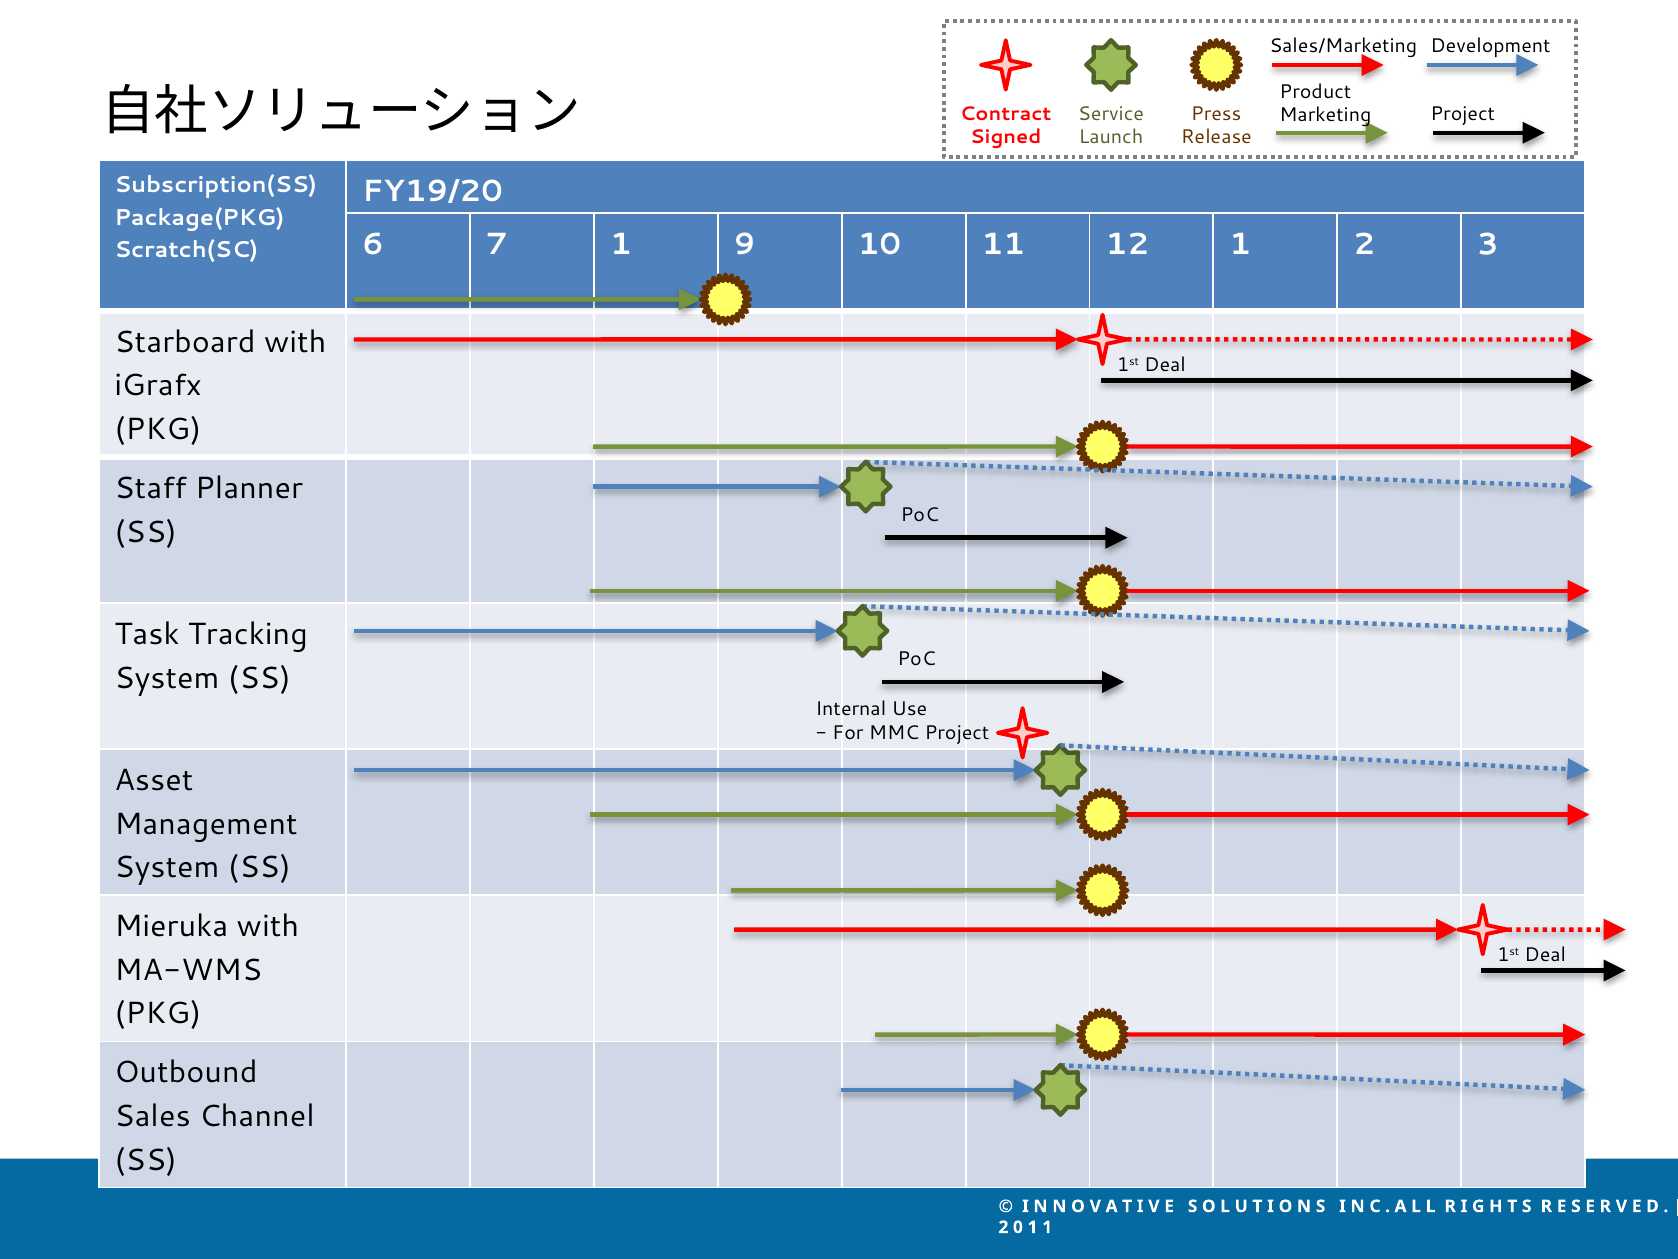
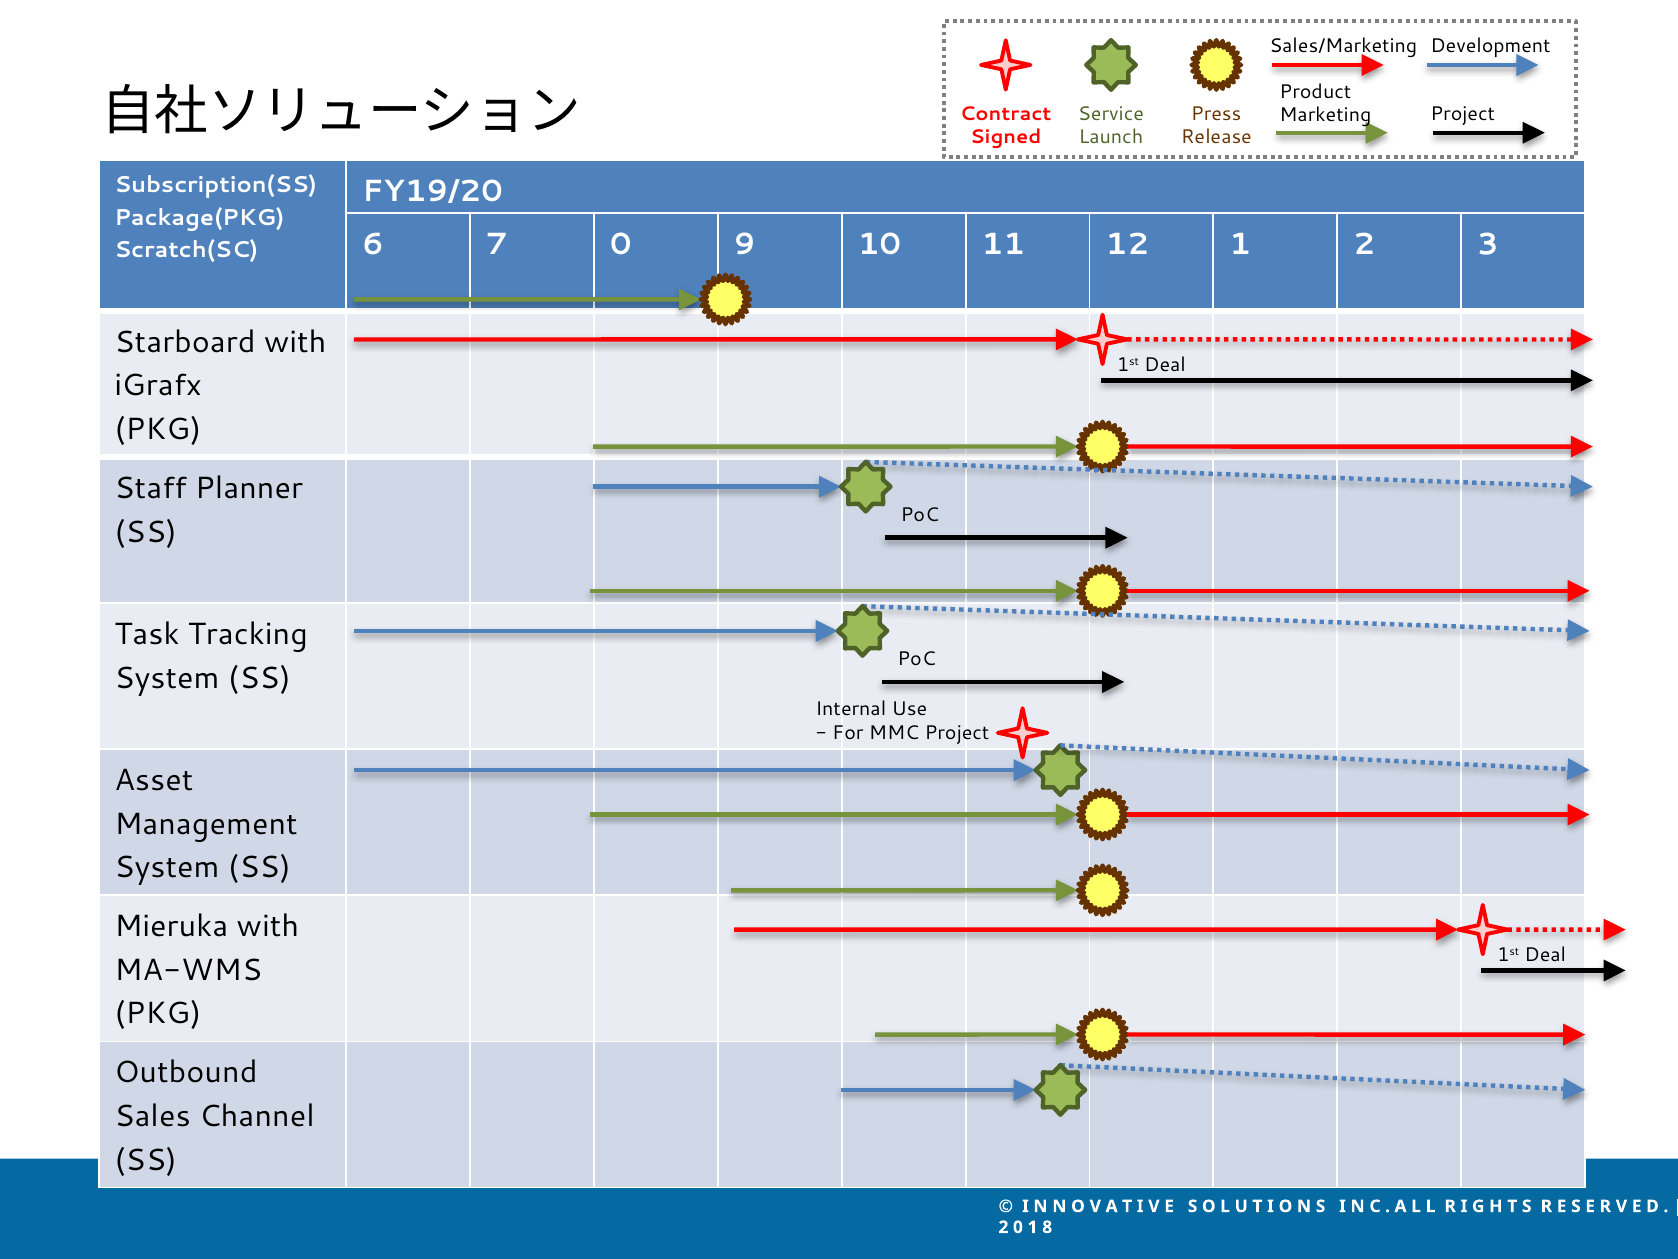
7 1: 1 -> 0 (621, 244)
1 1: 1 -> 8 (1047, 1227)
